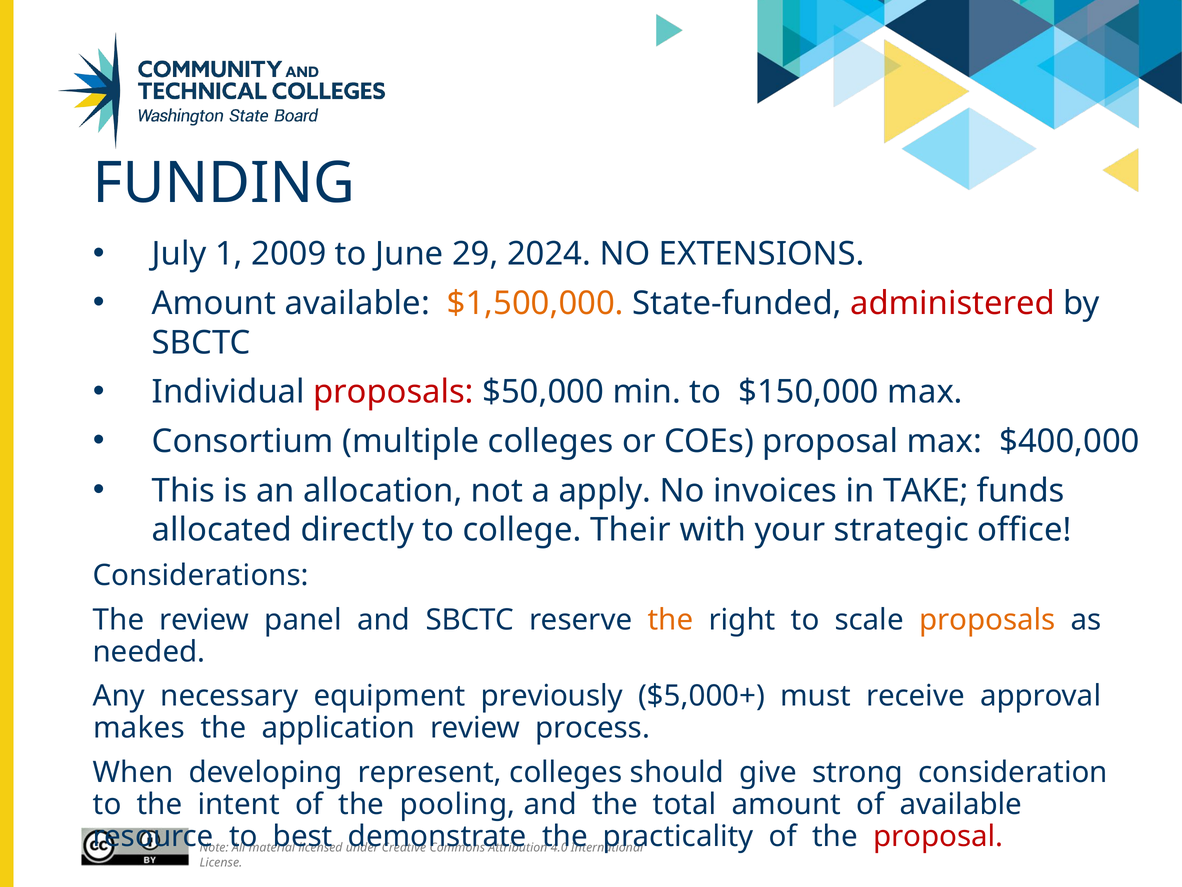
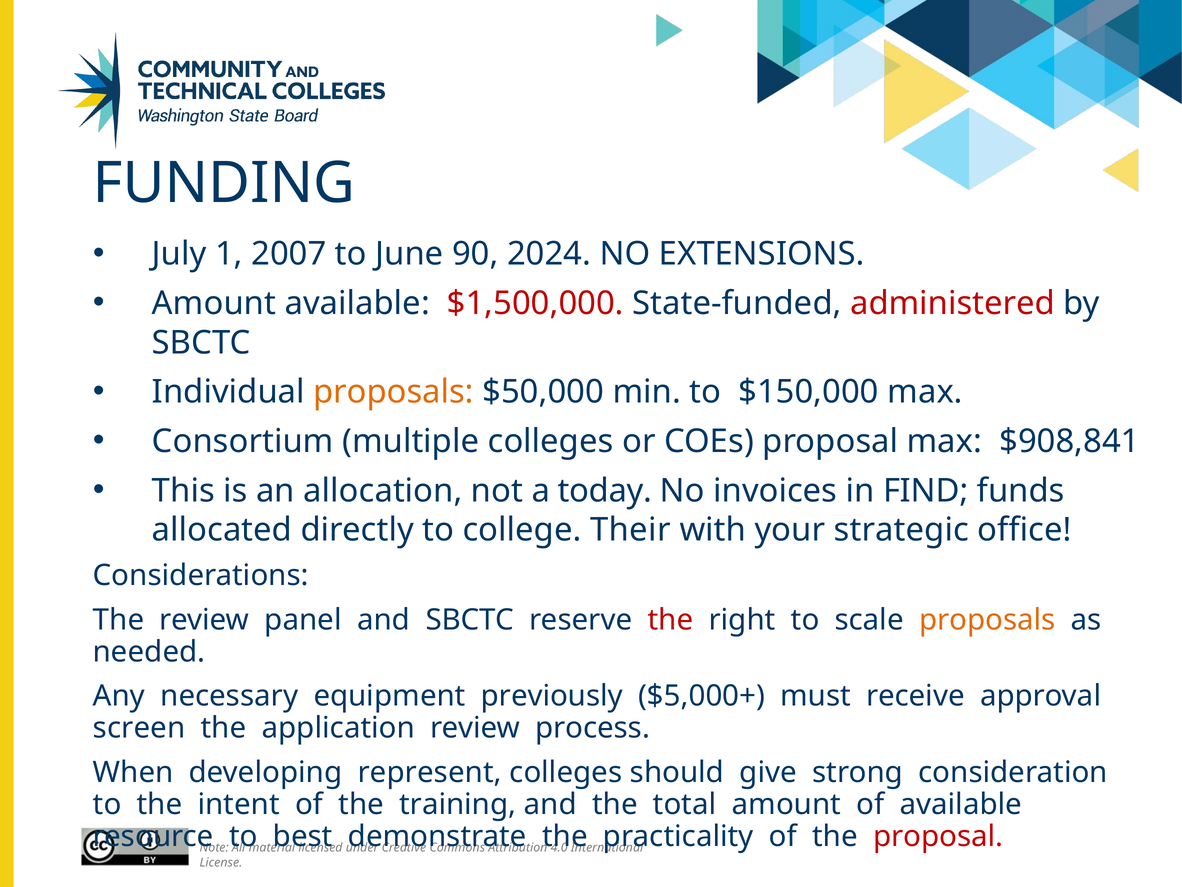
2009: 2009 -> 2007 (289, 254)
29: 29 -> 90 (475, 254)
$1,500,000 colour: orange -> red (535, 303)
proposals colour: red -> orange (394, 392)
$400,000: $400,000 -> $908,841 (1069, 441)
apply: apply -> today (605, 490)
TAKE: TAKE -> FIND (926, 490)
the colour: orange -> red (670, 620)
makes: makes -> screen (139, 728)
pooling: pooling -> training (458, 804)
